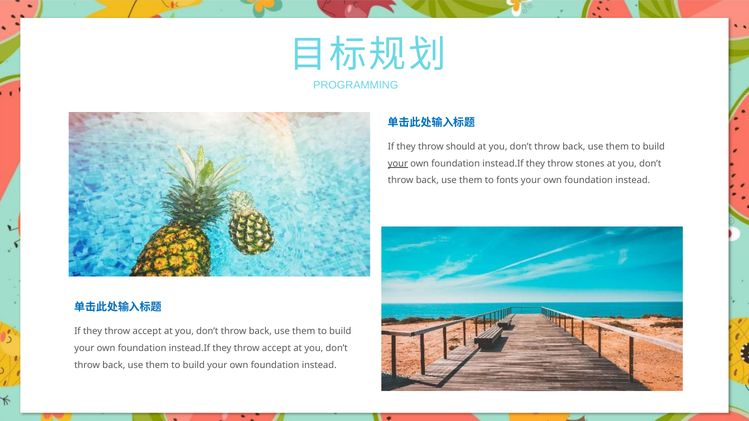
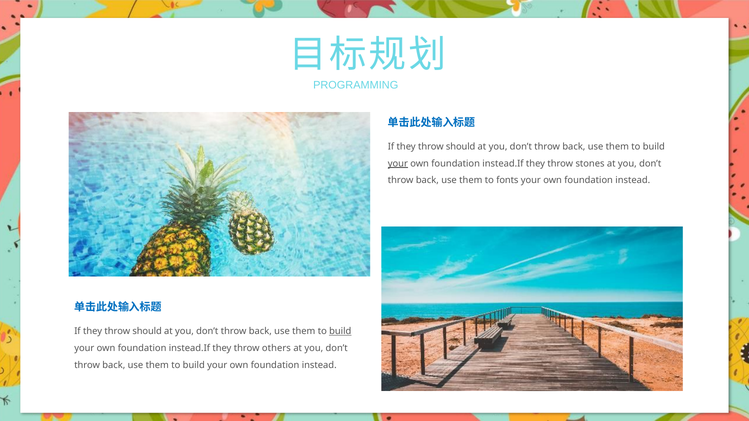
accept: accept -> should (147, 332)
build underline: none -> present (340, 332)
instead.If they throw accept: accept -> others (276, 348)
